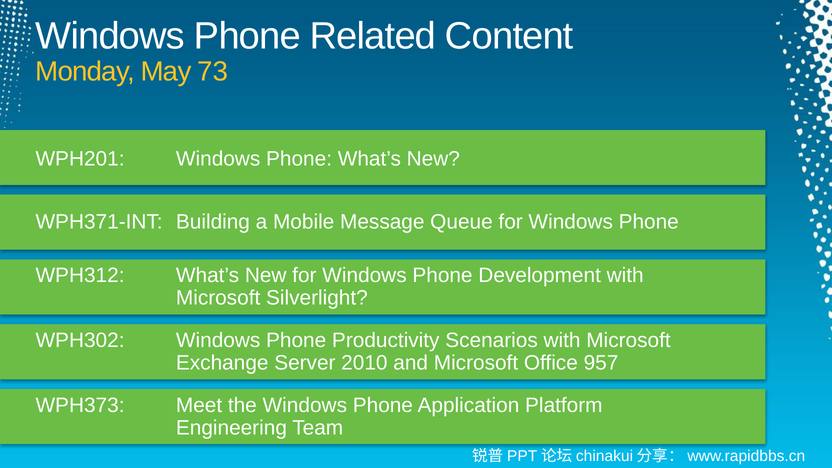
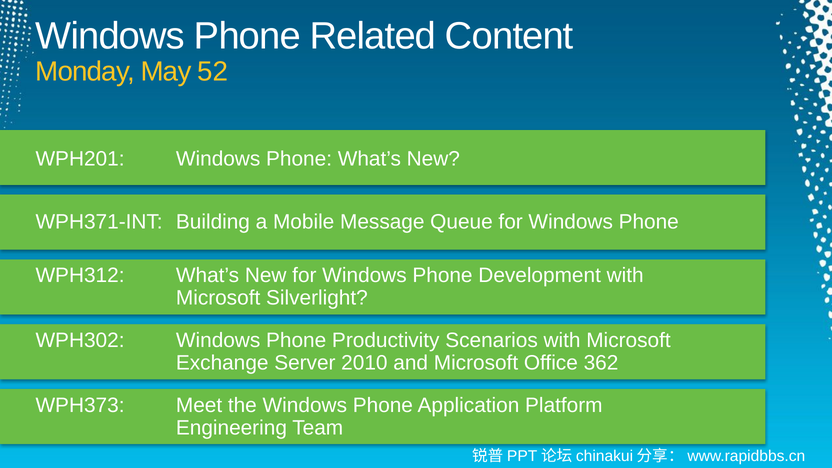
73: 73 -> 52 (213, 72)
957: 957 -> 362 (601, 363)
